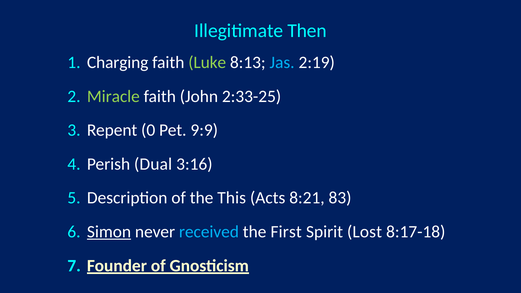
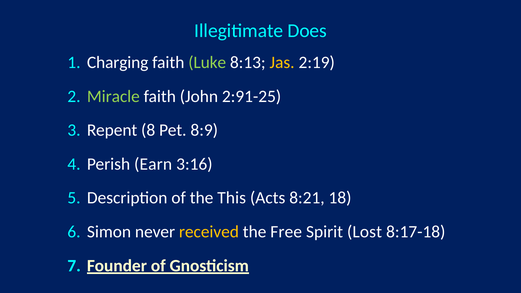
Then: Then -> Does (307, 31)
Jas colour: light blue -> yellow (282, 62)
2:33-25: 2:33-25 -> 2:91-25 (252, 96)
0: 0 -> 8 (148, 130)
9:9: 9:9 -> 8:9 (204, 130)
Dual: Dual -> Earn (153, 164)
83: 83 -> 18 (340, 198)
Simon underline: present -> none (109, 232)
received colour: light blue -> yellow (209, 232)
First: First -> Free (286, 232)
